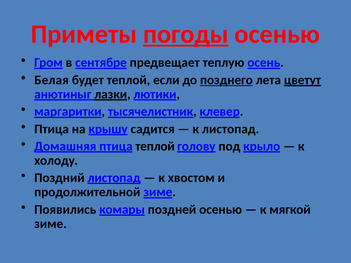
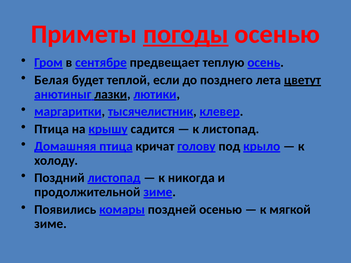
позднего underline: present -> none (226, 80)
птица теплой: теплой -> кричат (155, 146)
хвостом: хвостом -> никогда (191, 178)
